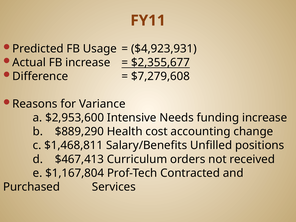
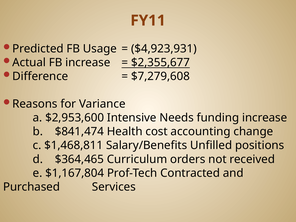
$889,290: $889,290 -> $841,474 (79, 132)
$467,413: $467,413 -> $364,465 (79, 159)
